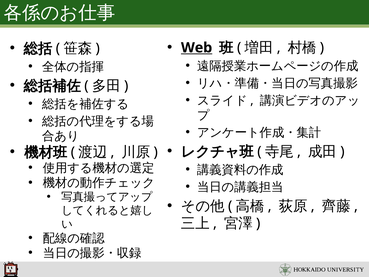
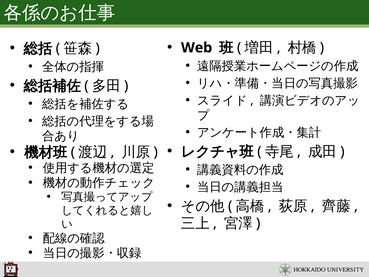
Web underline: present -> none (197, 48)
